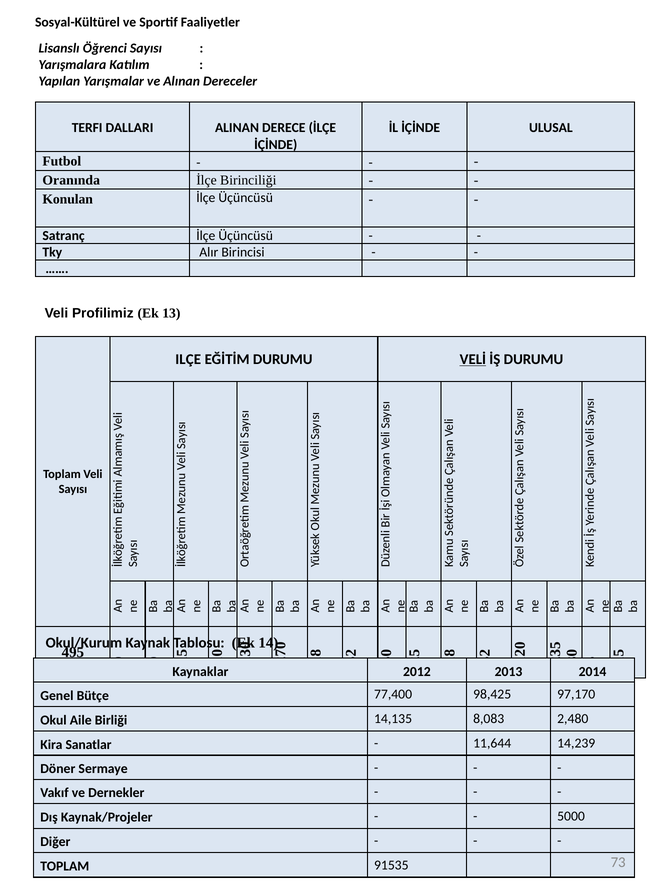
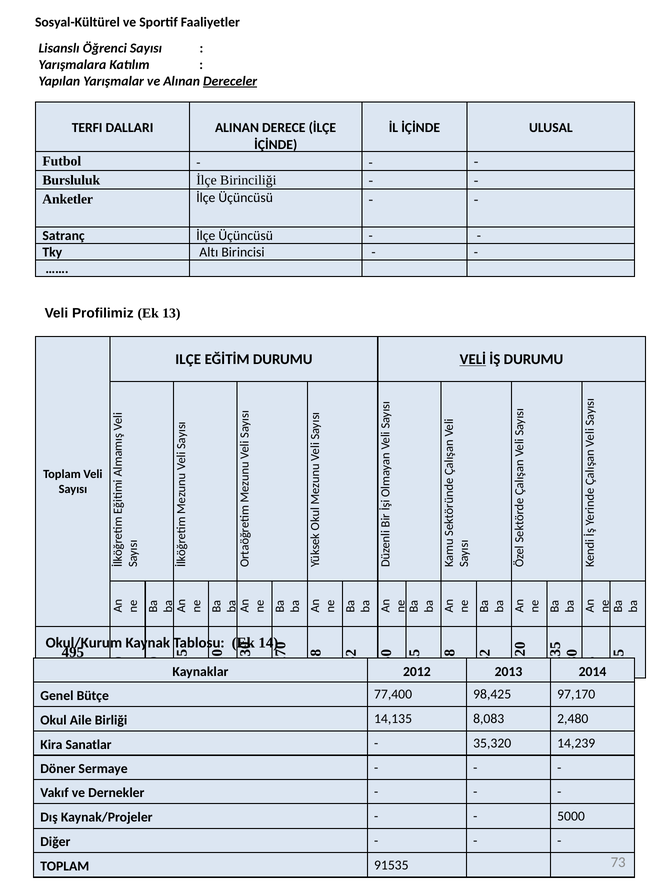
Dereceler underline: none -> present (230, 81)
Oranında: Oranında -> Bursluluk (71, 180)
Konulan: Konulan -> Anketler (68, 199)
Alır: Alır -> Altı (209, 252)
11,644: 11,644 -> 35,320 (492, 743)
